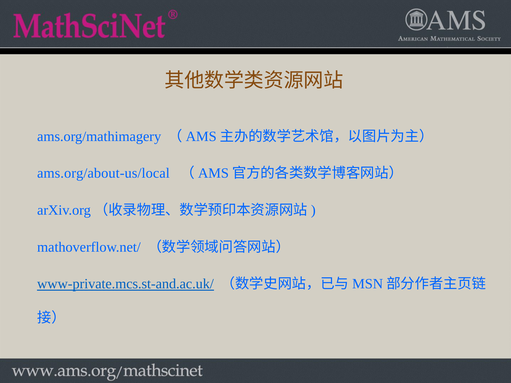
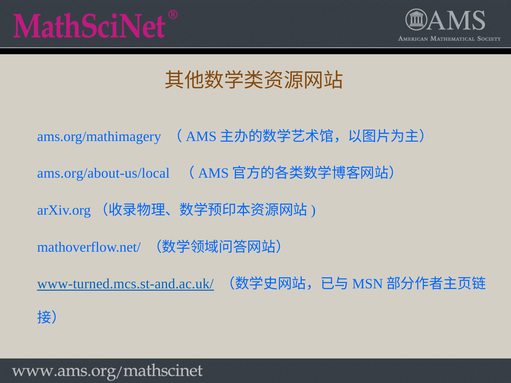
www-private.mcs.st-and.ac.uk/: www-private.mcs.st-and.ac.uk/ -> www-turned.mcs.st-and.ac.uk/ (125, 284)
